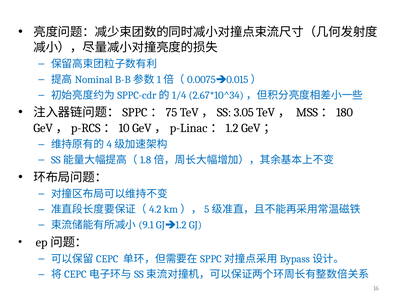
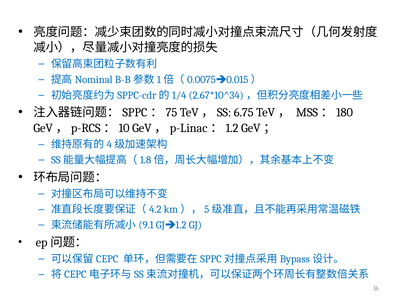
3.05: 3.05 -> 6.75 (244, 113)
